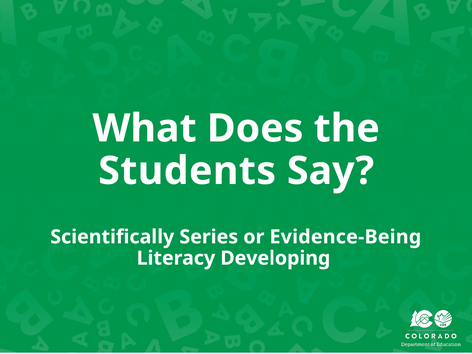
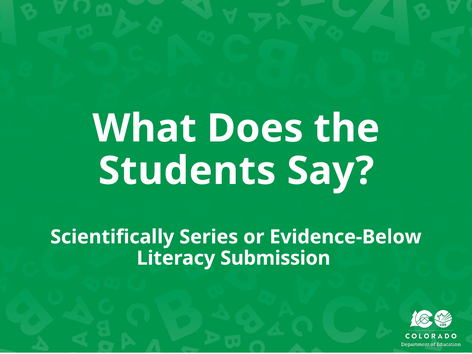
Evidence-Being: Evidence-Being -> Evidence-Below (346, 237)
Developing: Developing -> Submission (275, 258)
